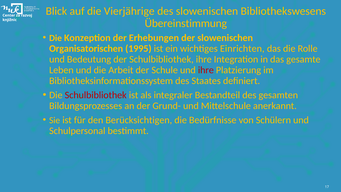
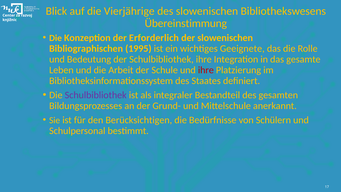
Erhebungen: Erhebungen -> Erforderlich (154, 38)
Organisatorischen: Organisatorischen -> Bibliographischen (86, 48)
Einrichten: Einrichten -> Geeignete (242, 48)
Schulbibliothek colour: red -> purple (96, 95)
